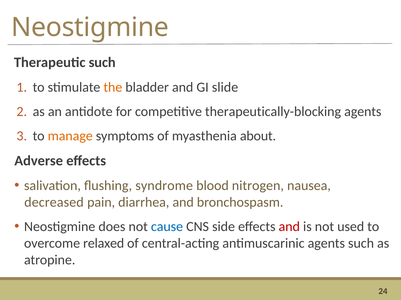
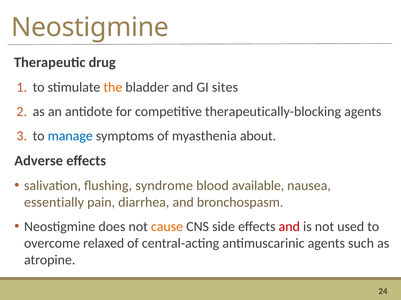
Therapeutic such: such -> drug (102, 63)
slide: slide -> sites (225, 87)
manage colour: orange -> blue (70, 136)
nitrogen: nitrogen -> available (258, 186)
decreased: decreased -> essentially (54, 203)
cause colour: blue -> orange (167, 227)
